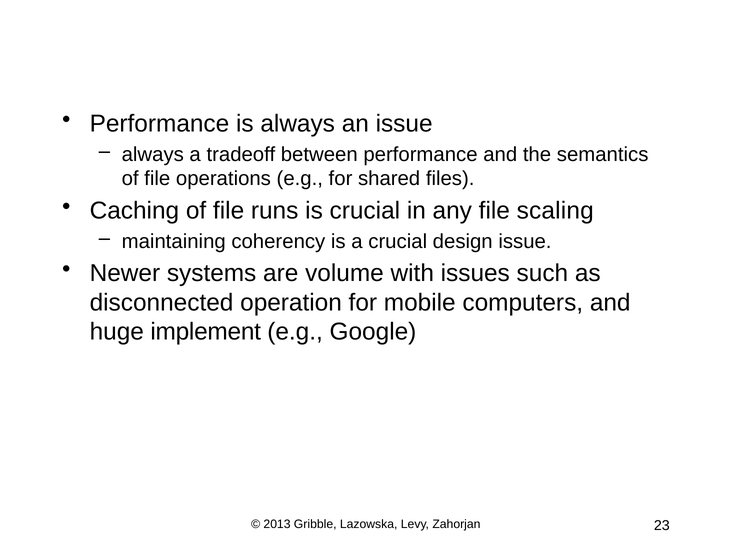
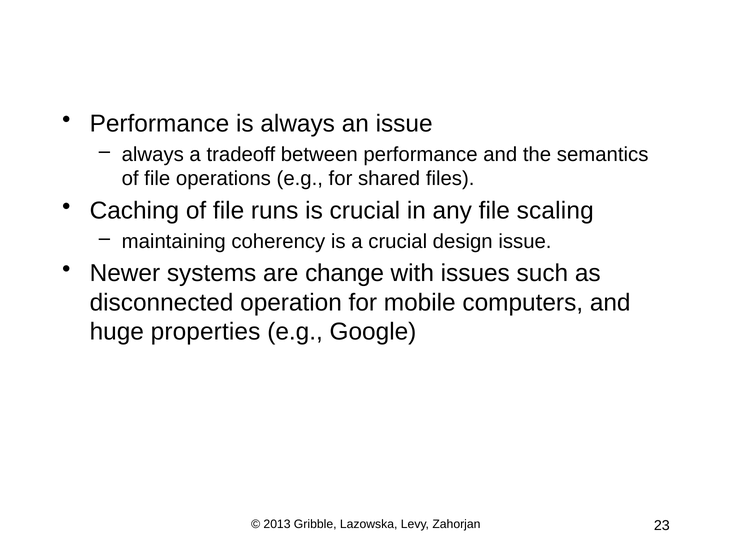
volume: volume -> change (345, 273)
implement: implement -> properties (206, 332)
